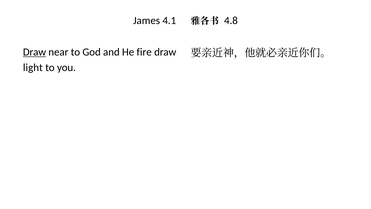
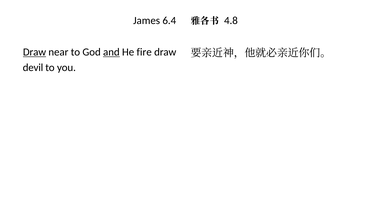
4.1: 4.1 -> 6.4 (169, 21)
and underline: none -> present (111, 52)
light: light -> devil (33, 67)
